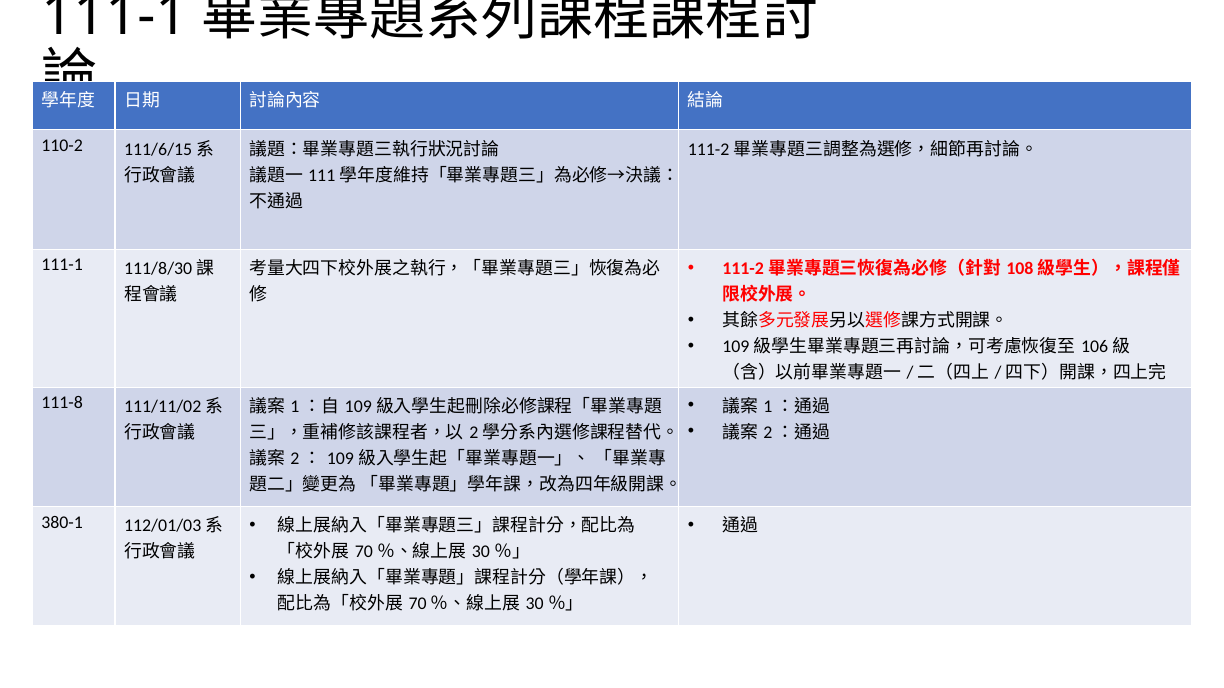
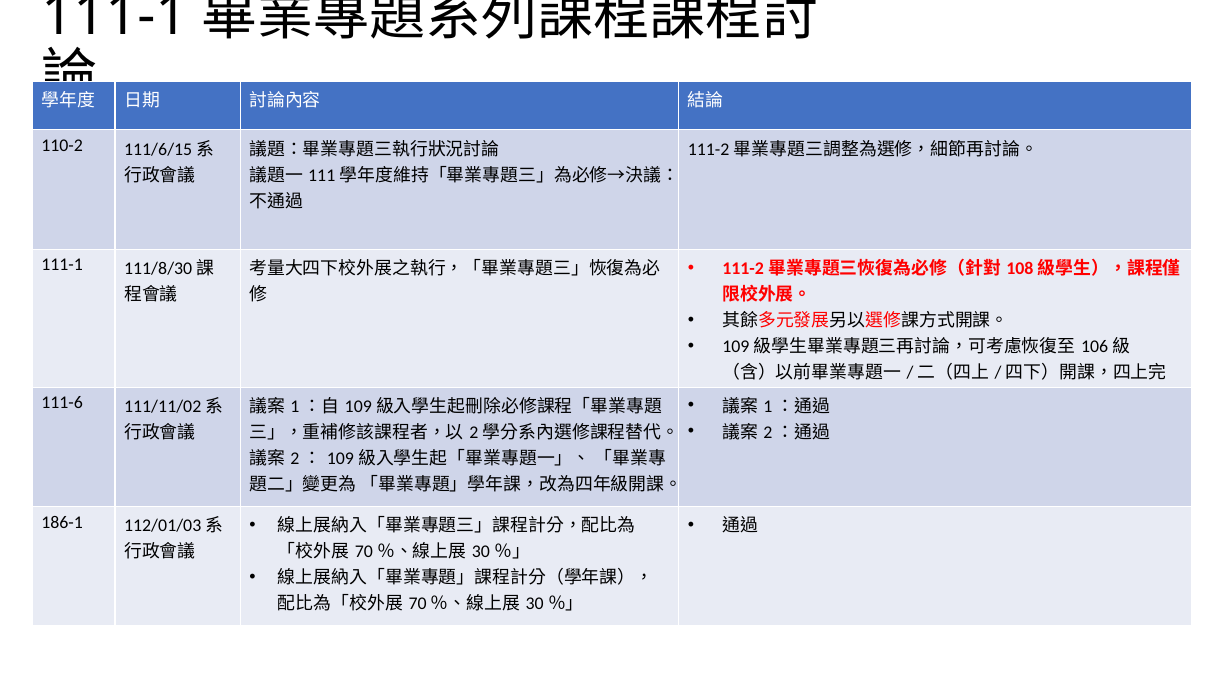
111-8: 111-8 -> 111-6 (62, 403)
380-1: 380-1 -> 186-1 (62, 522)
